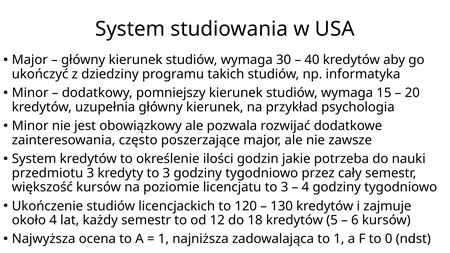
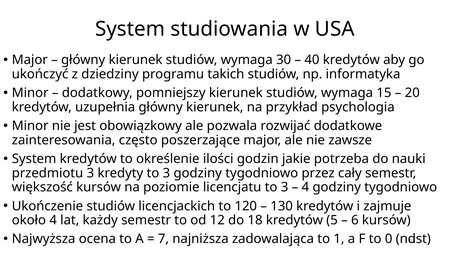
1: 1 -> 7 (163, 239)
